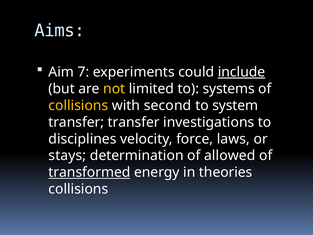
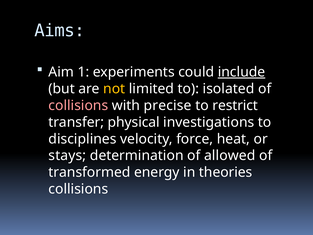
7: 7 -> 1 (83, 72)
systems: systems -> isolated (229, 89)
collisions colour: yellow -> pink (78, 105)
second: second -> precise (168, 105)
system: system -> restrict (235, 105)
transfer transfer: transfer -> physical (134, 122)
laws: laws -> heat (233, 139)
transformed underline: present -> none (89, 172)
